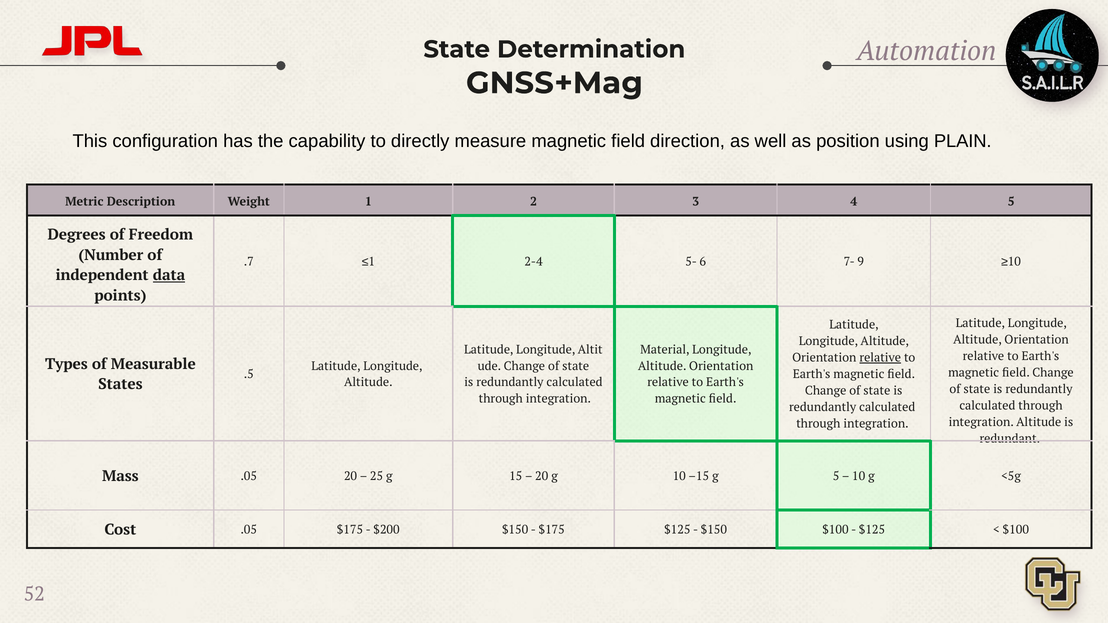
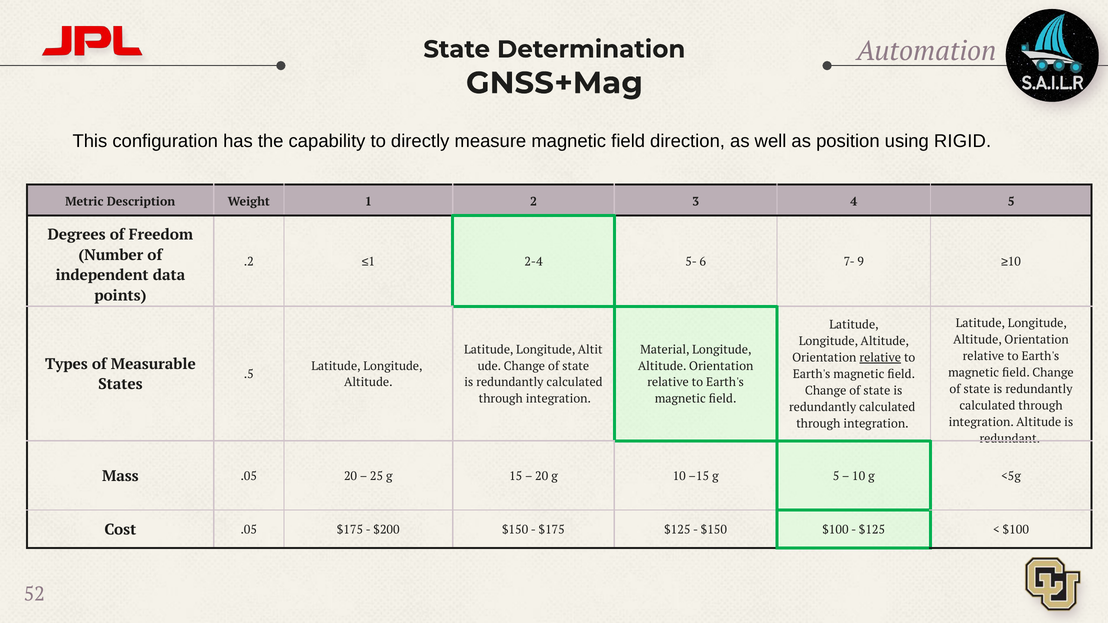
PLAIN: PLAIN -> RIGID (963, 141)
.7: .7 -> .2 (249, 262)
data underline: present -> none (169, 276)
